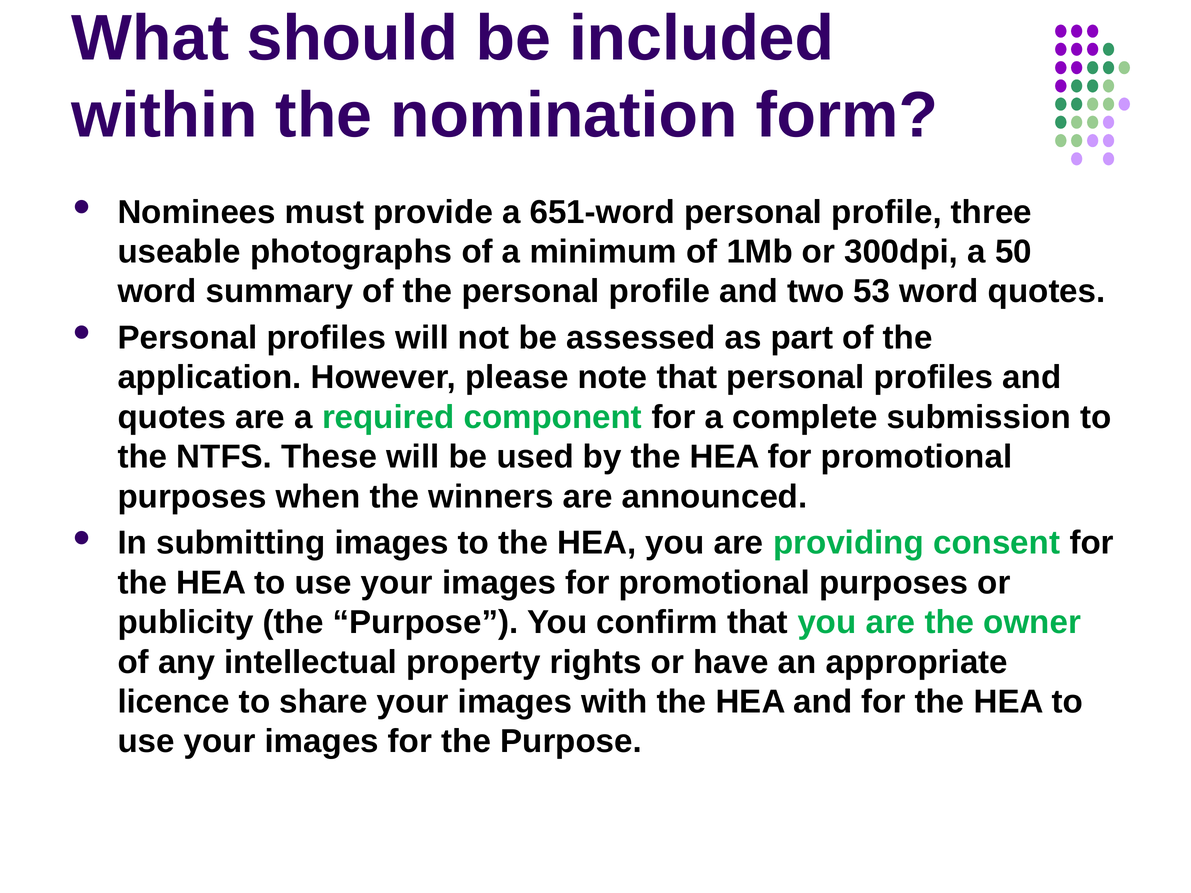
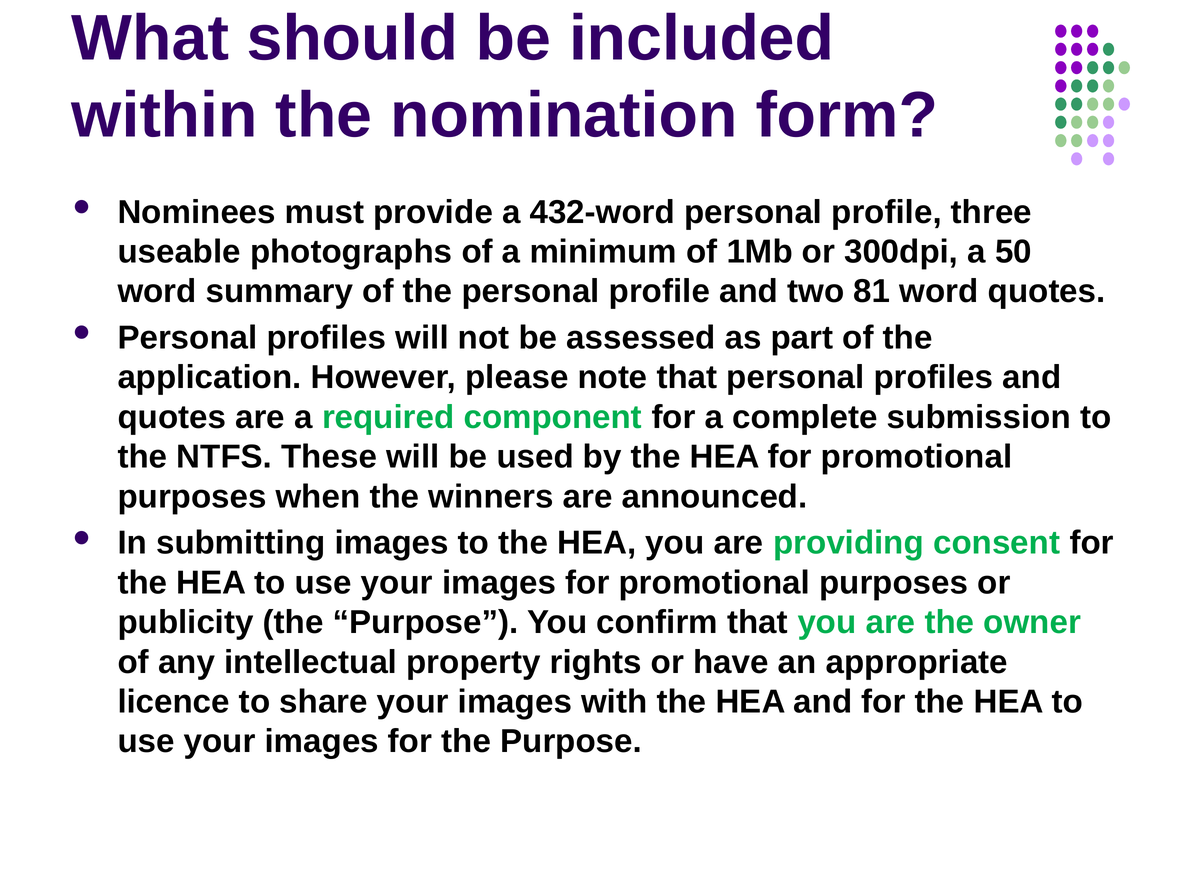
651-word: 651-word -> 432-word (602, 212)
53: 53 -> 81 (872, 292)
